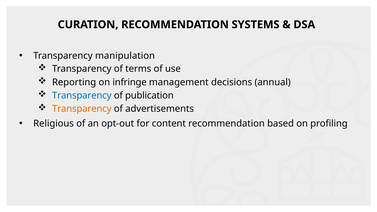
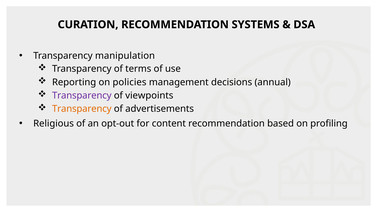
infringe: infringe -> policies (129, 82)
Transparency colour: blue -> purple (82, 96)
publication: publication -> viewpoints (149, 96)
